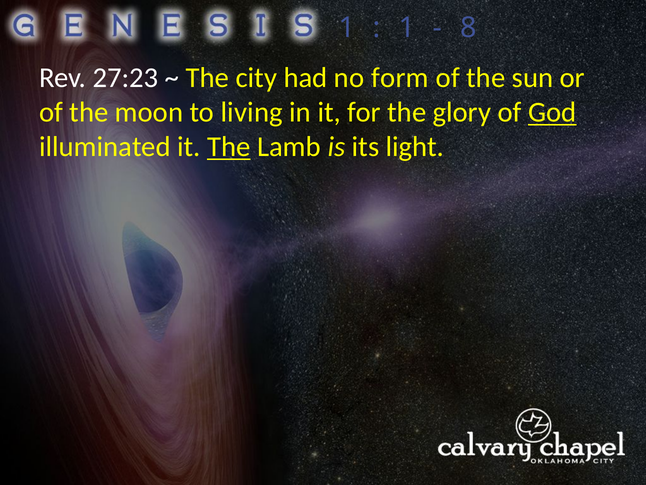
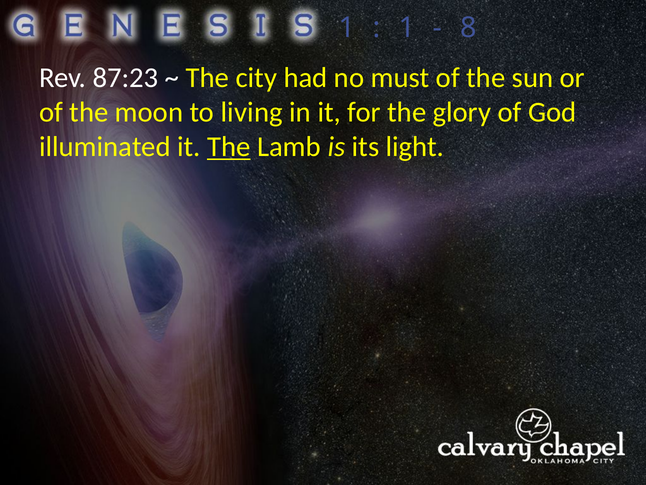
27:23: 27:23 -> 87:23 (126, 78)
form: form -> must (400, 78)
God underline: present -> none (552, 112)
